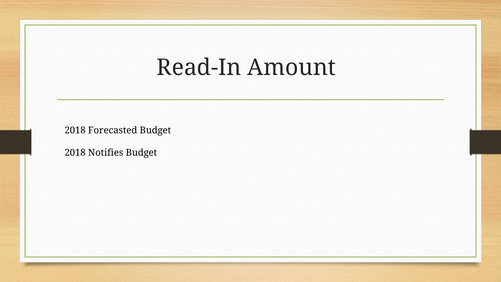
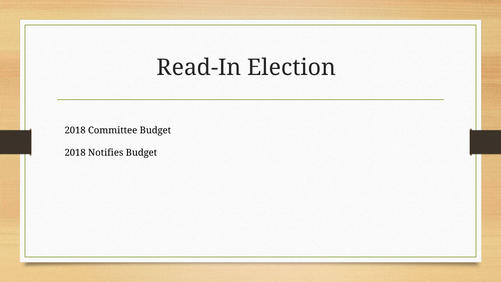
Amount: Amount -> Election (292, 68)
Forecasted: Forecasted -> Committee (113, 130)
